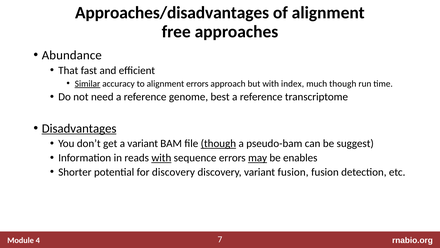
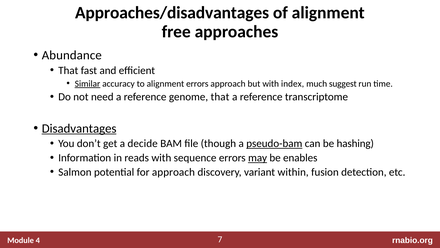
much though: though -> suggest (343, 83)
genome best: best -> that (220, 97)
a variant: variant -> decide (143, 143)
though underline: present -> none (218, 143)
pseudo-bam underline: none -> present (274, 143)
suggest: suggest -> hashing (355, 143)
with underline: present -> none (161, 158)
Shorter: Shorter -> Salmon (75, 172)
for discovery: discovery -> approach (173, 172)
variant fusion: fusion -> within (293, 172)
